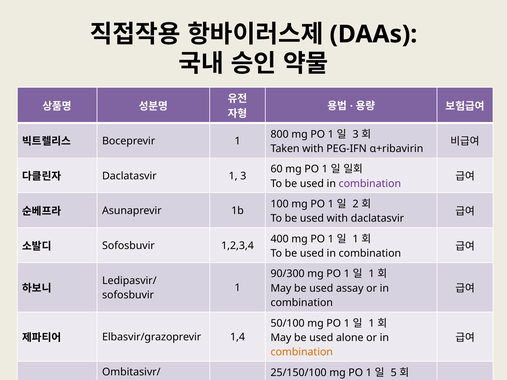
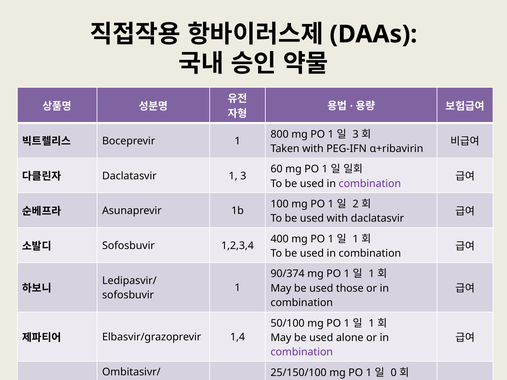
90/300: 90/300 -> 90/374 (288, 274)
assay: assay -> those (350, 288)
combination colour: orange -> purple (302, 352)
5: 5 -> 0 (394, 373)
